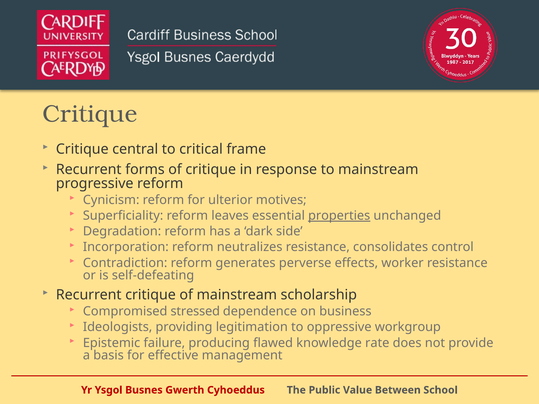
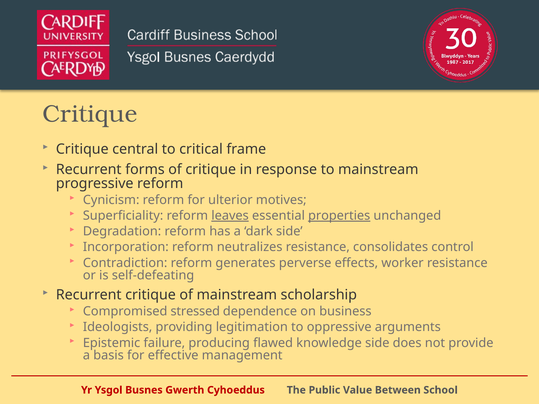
leaves underline: none -> present (230, 216)
workgroup: workgroup -> arguments (408, 327)
knowledge rate: rate -> side (377, 343)
